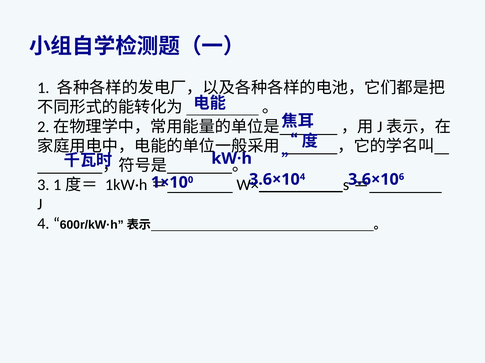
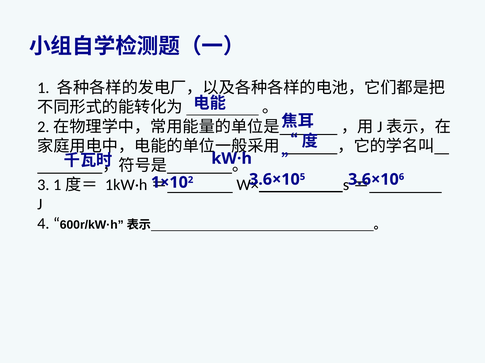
0: 0 -> 2 (191, 180)
4: 4 -> 5 (303, 177)
